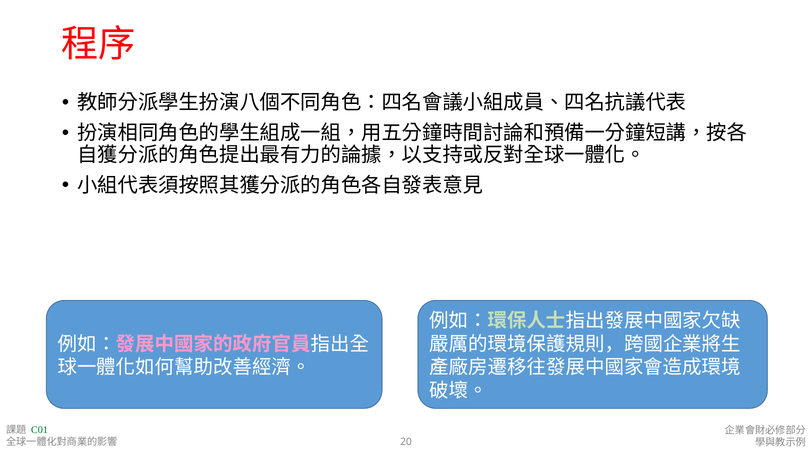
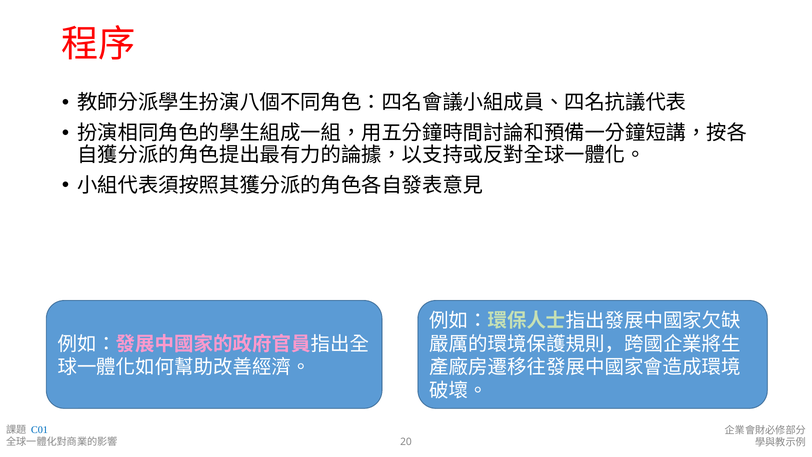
C01 colour: green -> blue (39, 430)
